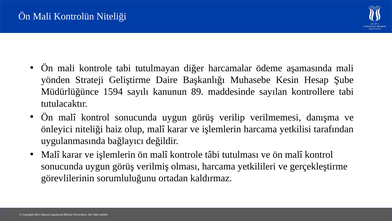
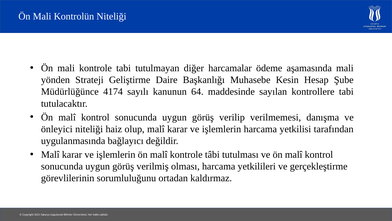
1594: 1594 -> 4174 (113, 92)
89: 89 -> 64 (197, 92)
